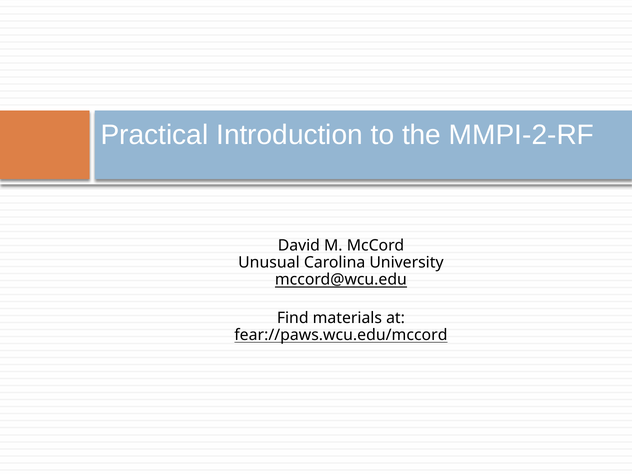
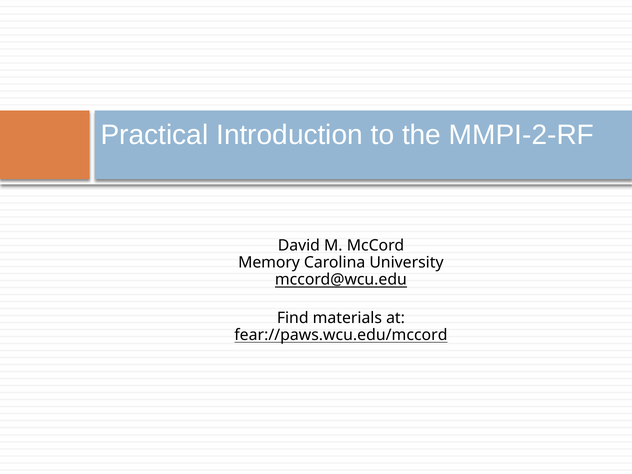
Unusual: Unusual -> Memory (269, 263)
